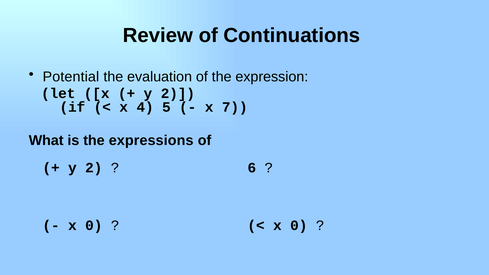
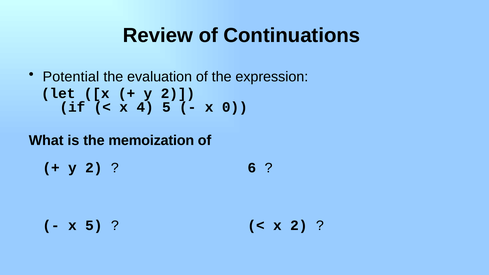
7: 7 -> 0 (235, 107)
expressions: expressions -> memoization (151, 140)
0: 0 -> 5 (94, 225)
0: 0 -> 2 (299, 225)
